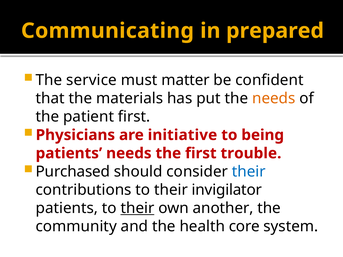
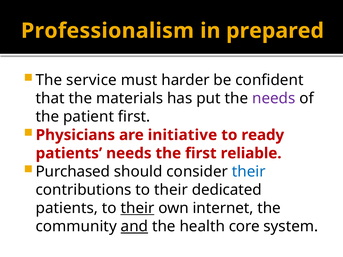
Communicating: Communicating -> Professionalism (107, 31)
matter: matter -> harder (186, 80)
needs colour: orange -> purple (274, 99)
being: being -> ready (263, 135)
trouble: trouble -> reliable (251, 153)
invigilator: invigilator -> dedicated (227, 190)
another: another -> internet (223, 208)
and underline: none -> present (134, 227)
